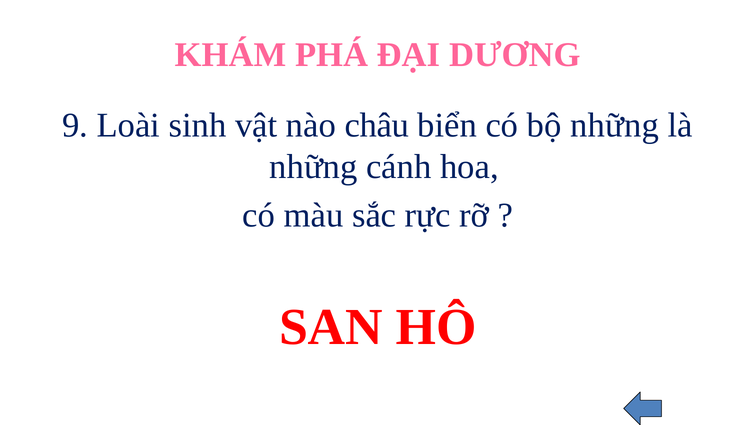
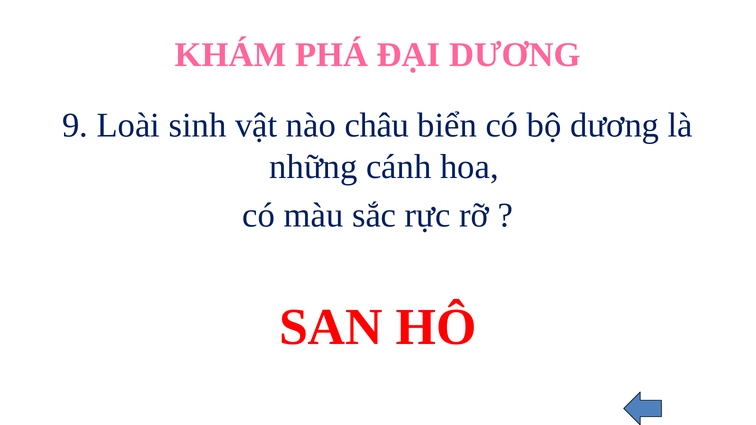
bộ những: những -> dương (615, 125)
